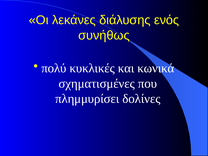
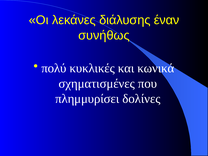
ενός: ενός -> έναν (167, 20)
